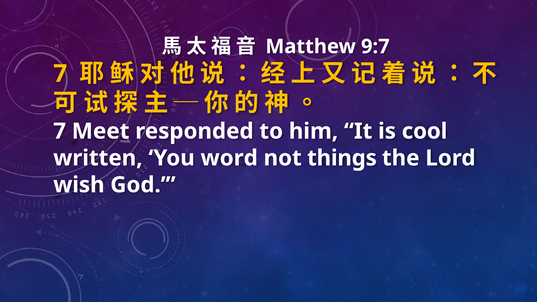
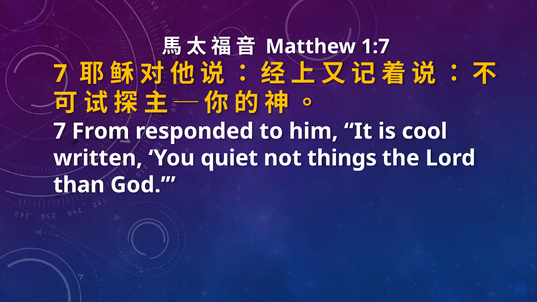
9:7: 9:7 -> 1:7 (375, 47)
Meet: Meet -> From (101, 131)
word: word -> quiet (229, 158)
wish: wish -> than (79, 185)
